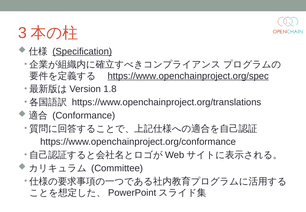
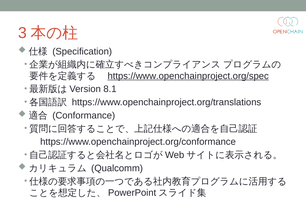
Specification underline: present -> none (82, 51)
1.8: 1.8 -> 8.1 (110, 89)
Committee: Committee -> Qualcomm (117, 168)
